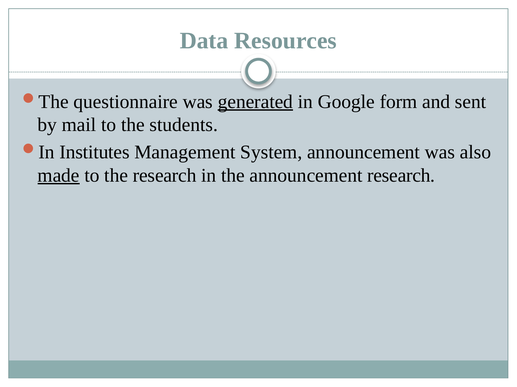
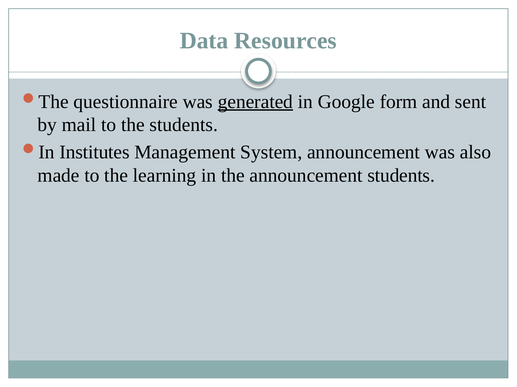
made underline: present -> none (59, 176)
the research: research -> learning (165, 176)
announcement research: research -> students (401, 176)
